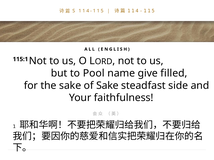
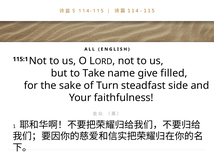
Pool: Pool -> Take (94, 73)
of Sake: Sake -> Turn (107, 86)
